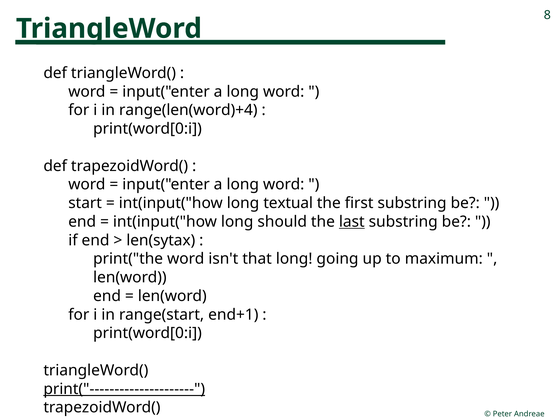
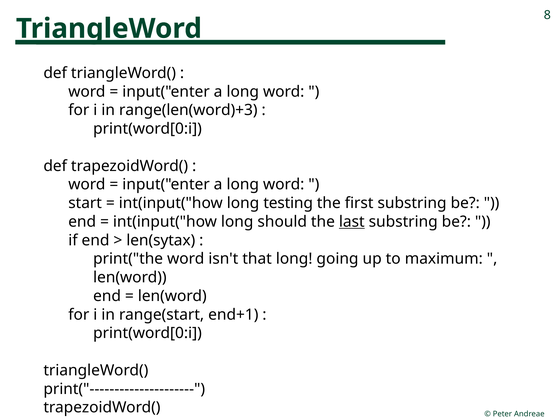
range(len(word)+4: range(len(word)+4 -> range(len(word)+3 (188, 110)
textual: textual -> testing (288, 203)
print("--------------------- underline: present -> none (124, 389)
